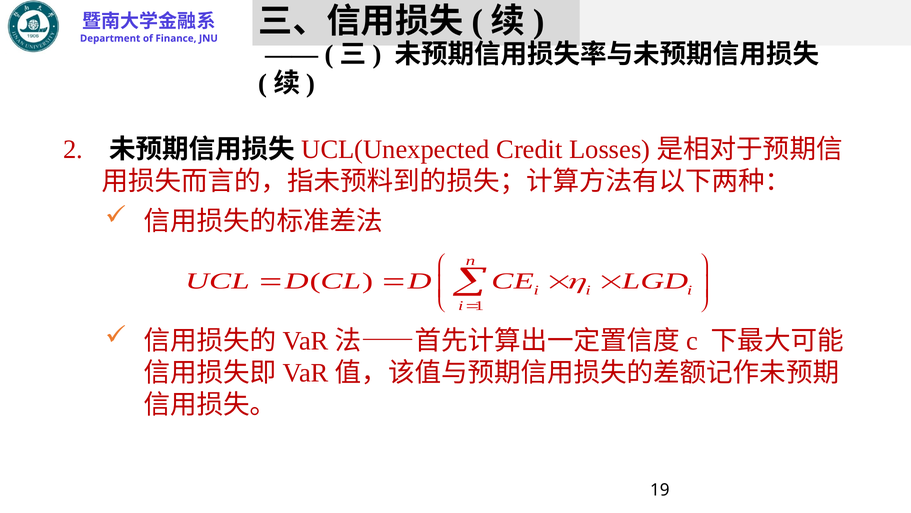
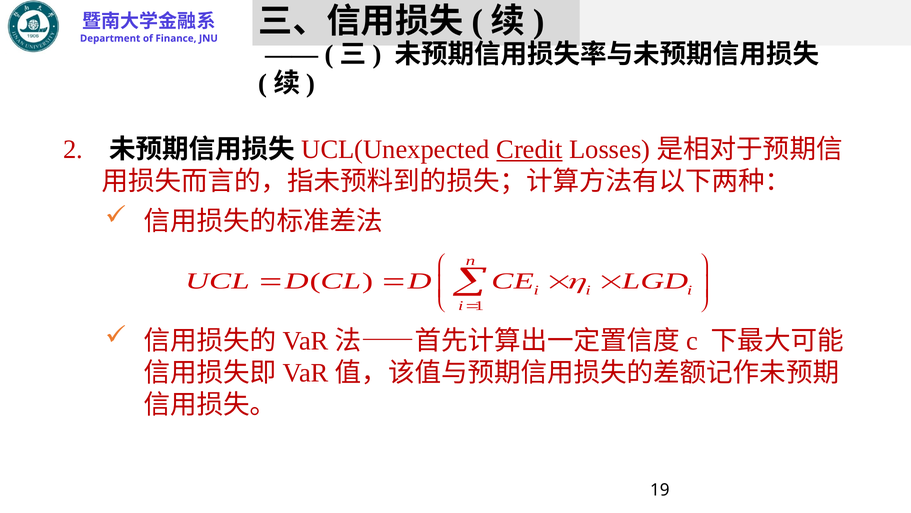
Credit underline: none -> present (530, 149)
